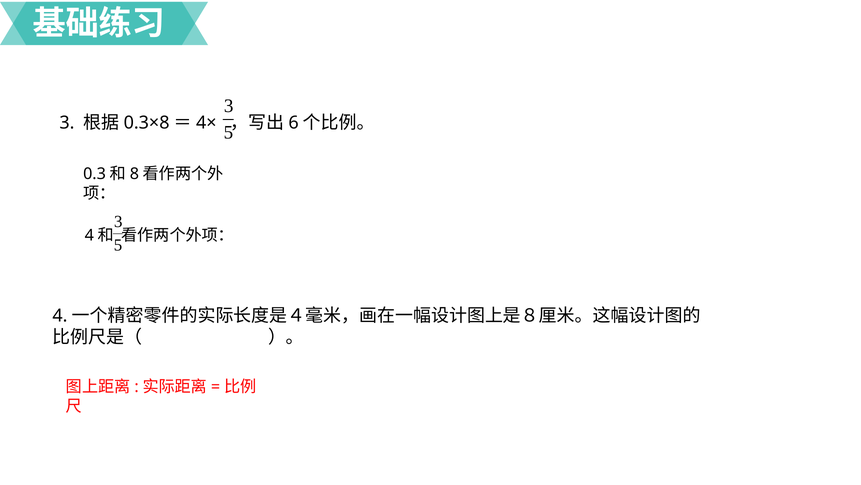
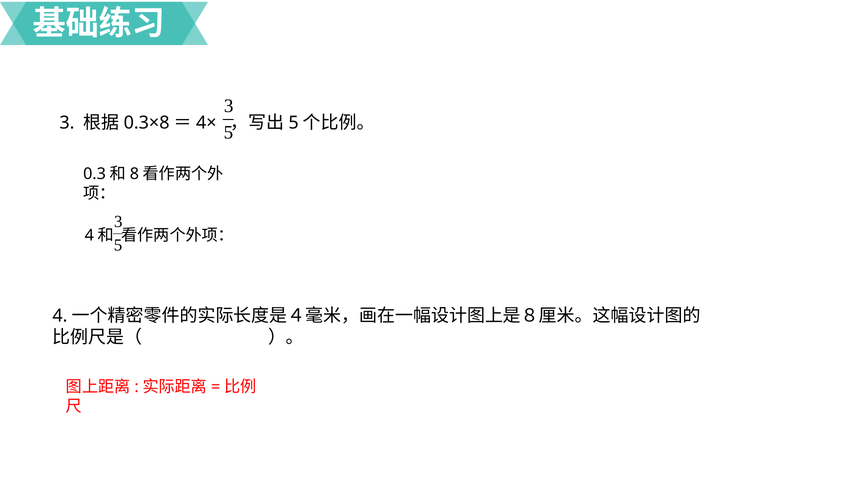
6: 6 -> 5 (294, 123)
